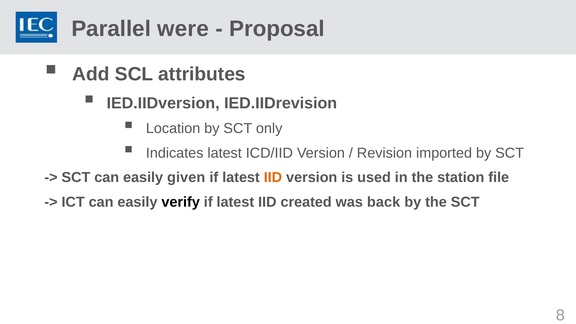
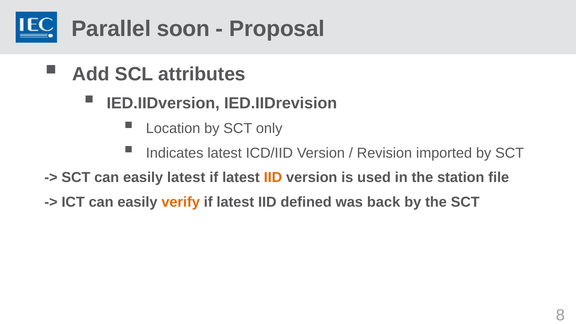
were: were -> soon (183, 29)
easily given: given -> latest (186, 178)
verify colour: black -> orange (181, 202)
created: created -> defined (306, 202)
